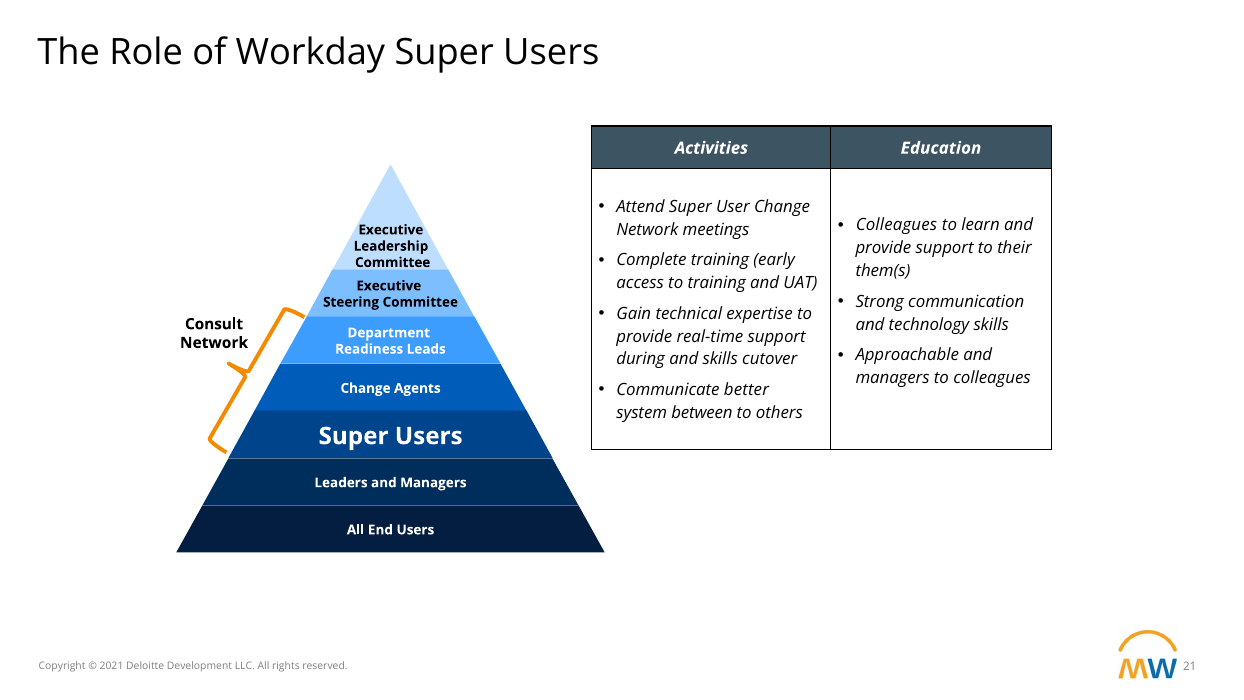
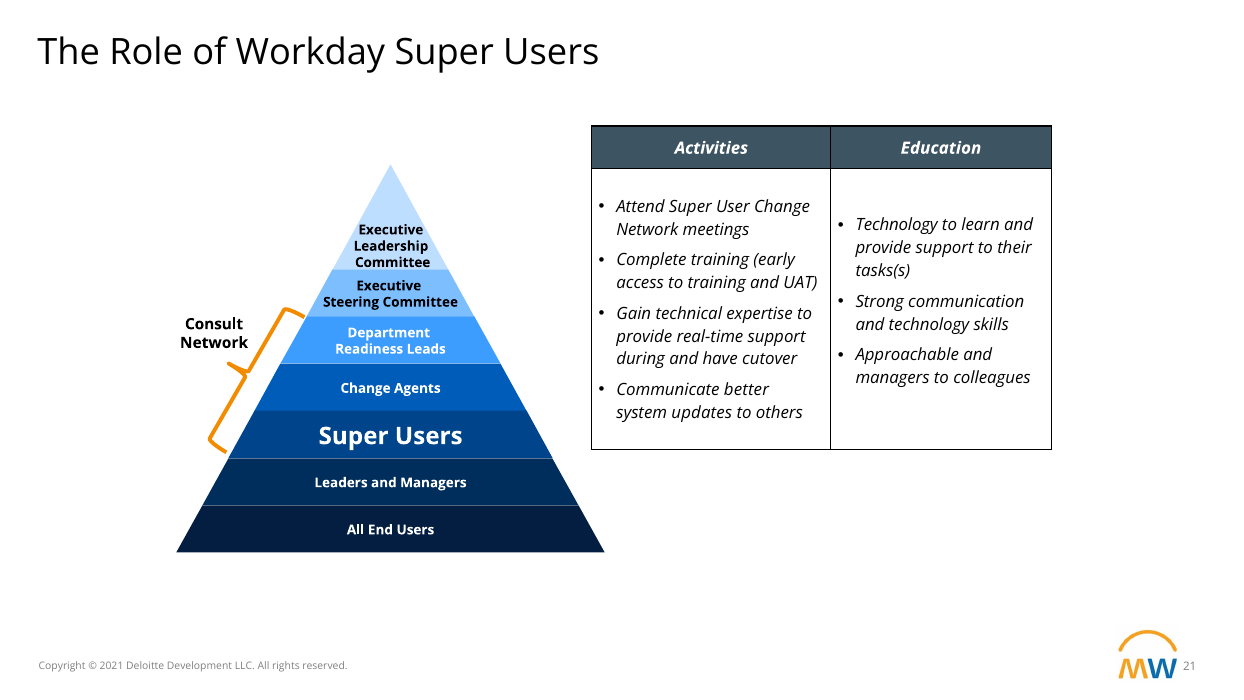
Colleagues: Colleagues -> Technology (897, 225)
them(s: them(s -> tasks(s (883, 271)
and skills: skills -> have (720, 359)
between: between -> updates (702, 413)
